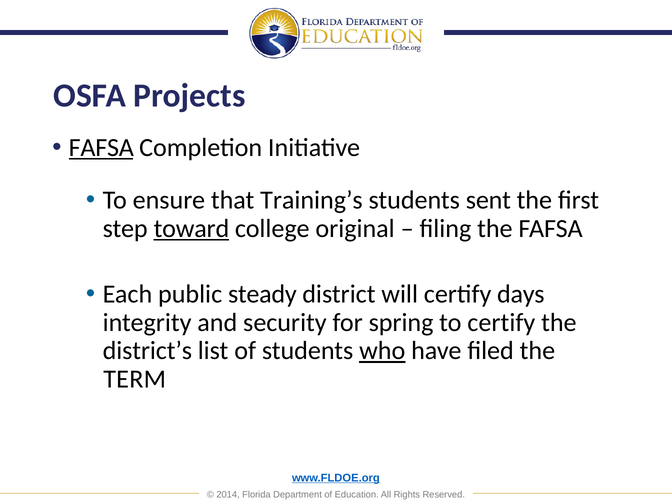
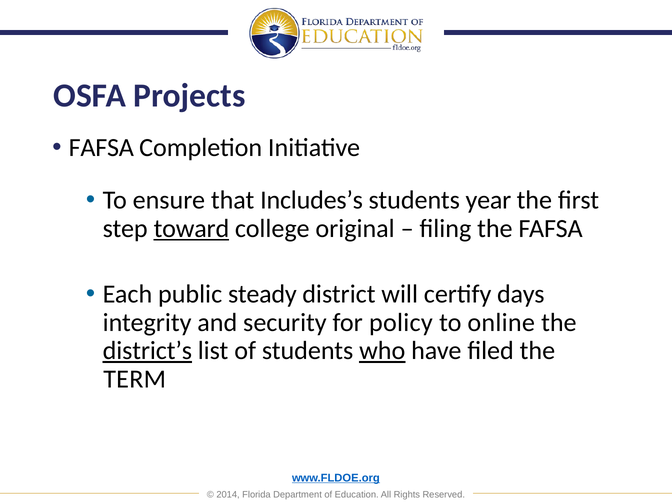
FAFSA underline: present -> none (101, 148)
Training’s: Training’s -> Includes’s (312, 200)
sent: sent -> year (488, 200)
spring: spring -> policy (401, 323)
to certify: certify -> online (501, 323)
district’s underline: none -> present (147, 351)
